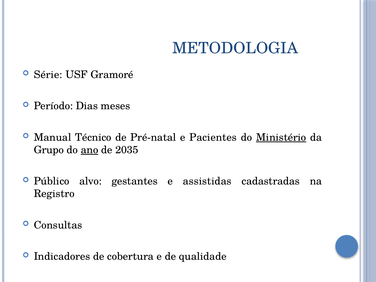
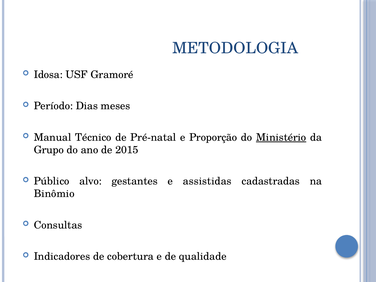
Série: Série -> Idosa (48, 75)
Pacientes: Pacientes -> Proporção (213, 137)
ano underline: present -> none (90, 150)
2035: 2035 -> 2015 (127, 150)
Registro: Registro -> Binômio (54, 194)
